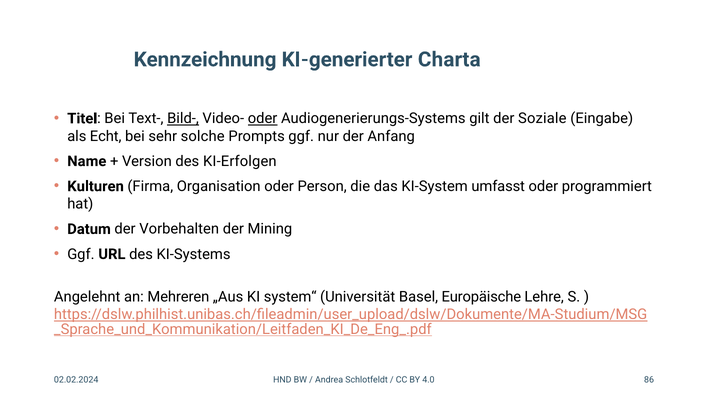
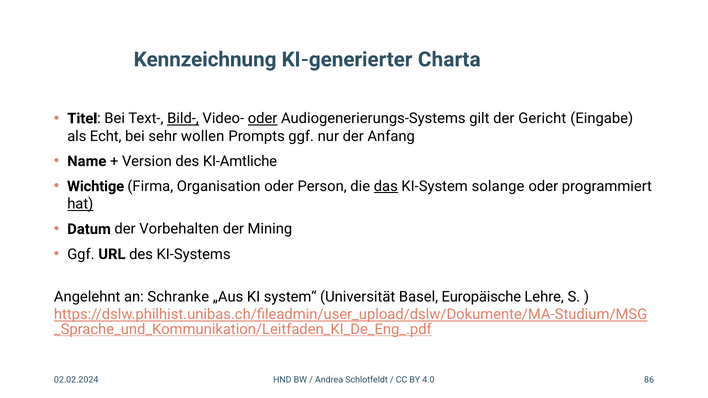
Soziale: Soziale -> Gericht (542, 119)
solche: solche -> wollen (203, 136)
KI-Erfolgen: KI-Erfolgen -> KI-Amtliche (240, 161)
Kulturen: Kulturen -> Wichtige (96, 186)
das underline: none -> present (386, 186)
umfasst: umfasst -> solange (498, 186)
hat underline: none -> present (80, 204)
Mehreren: Mehreren -> Schranke (178, 297)
